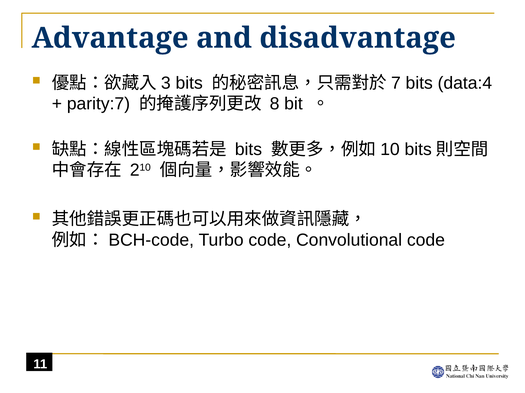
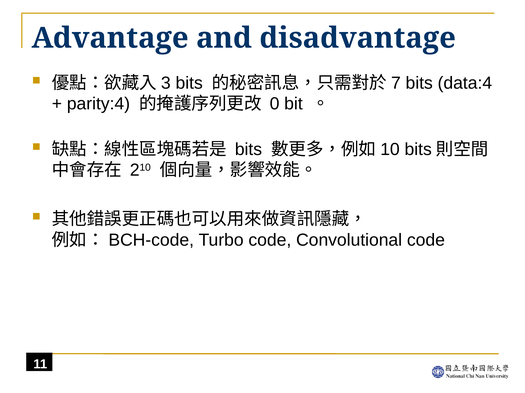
parity:7: parity:7 -> parity:4 (98, 104)
8: 8 -> 0 (275, 104)
